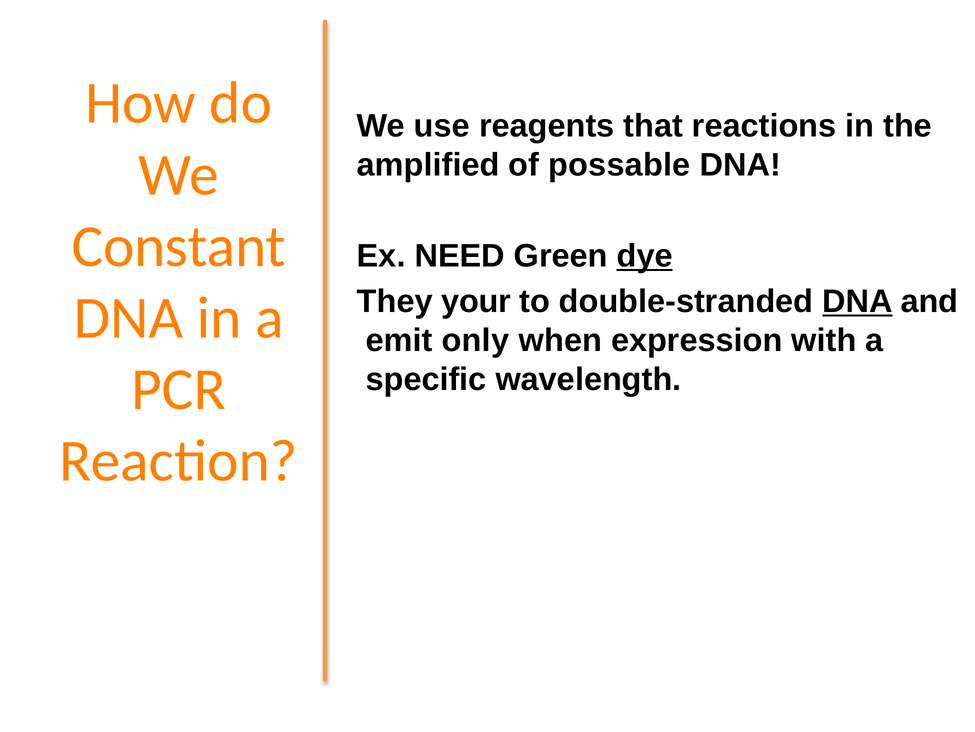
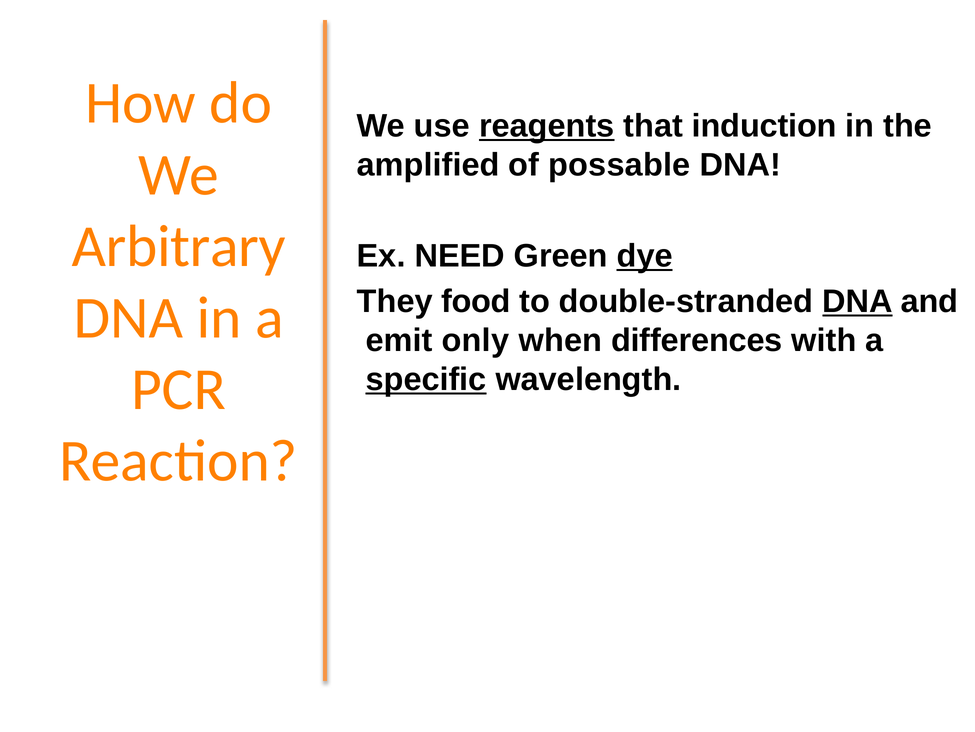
reagents underline: none -> present (547, 126)
reactions: reactions -> induction (764, 126)
Constant: Constant -> Arbitrary (179, 246)
your: your -> food (476, 301)
expression: expression -> differences (697, 340)
specific underline: none -> present (426, 379)
